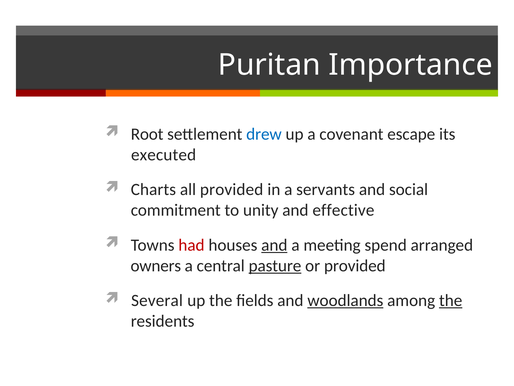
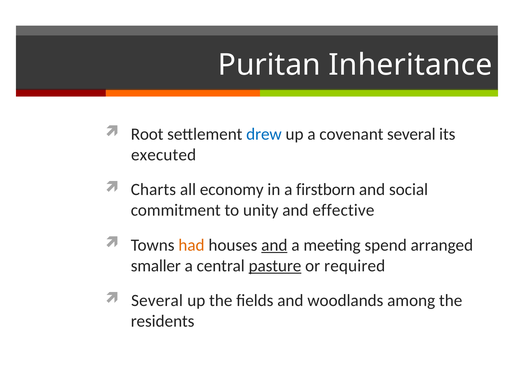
Importance: Importance -> Inheritance (411, 65)
covenant escape: escape -> several (411, 134)
all provided: provided -> economy (232, 189)
servants: servants -> firstborn (326, 189)
had colour: red -> orange (191, 245)
owners: owners -> smaller (156, 265)
or provided: provided -> required (355, 265)
woodlands underline: present -> none (345, 300)
the underline: present -> none (451, 300)
